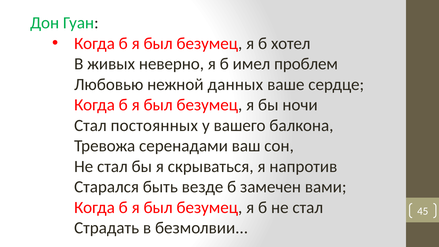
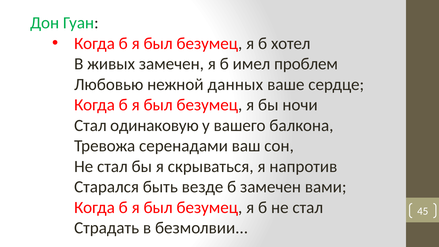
живых неверно: неверно -> замечен (171, 64)
постоянных: постоянных -> одинаковую (154, 125)
